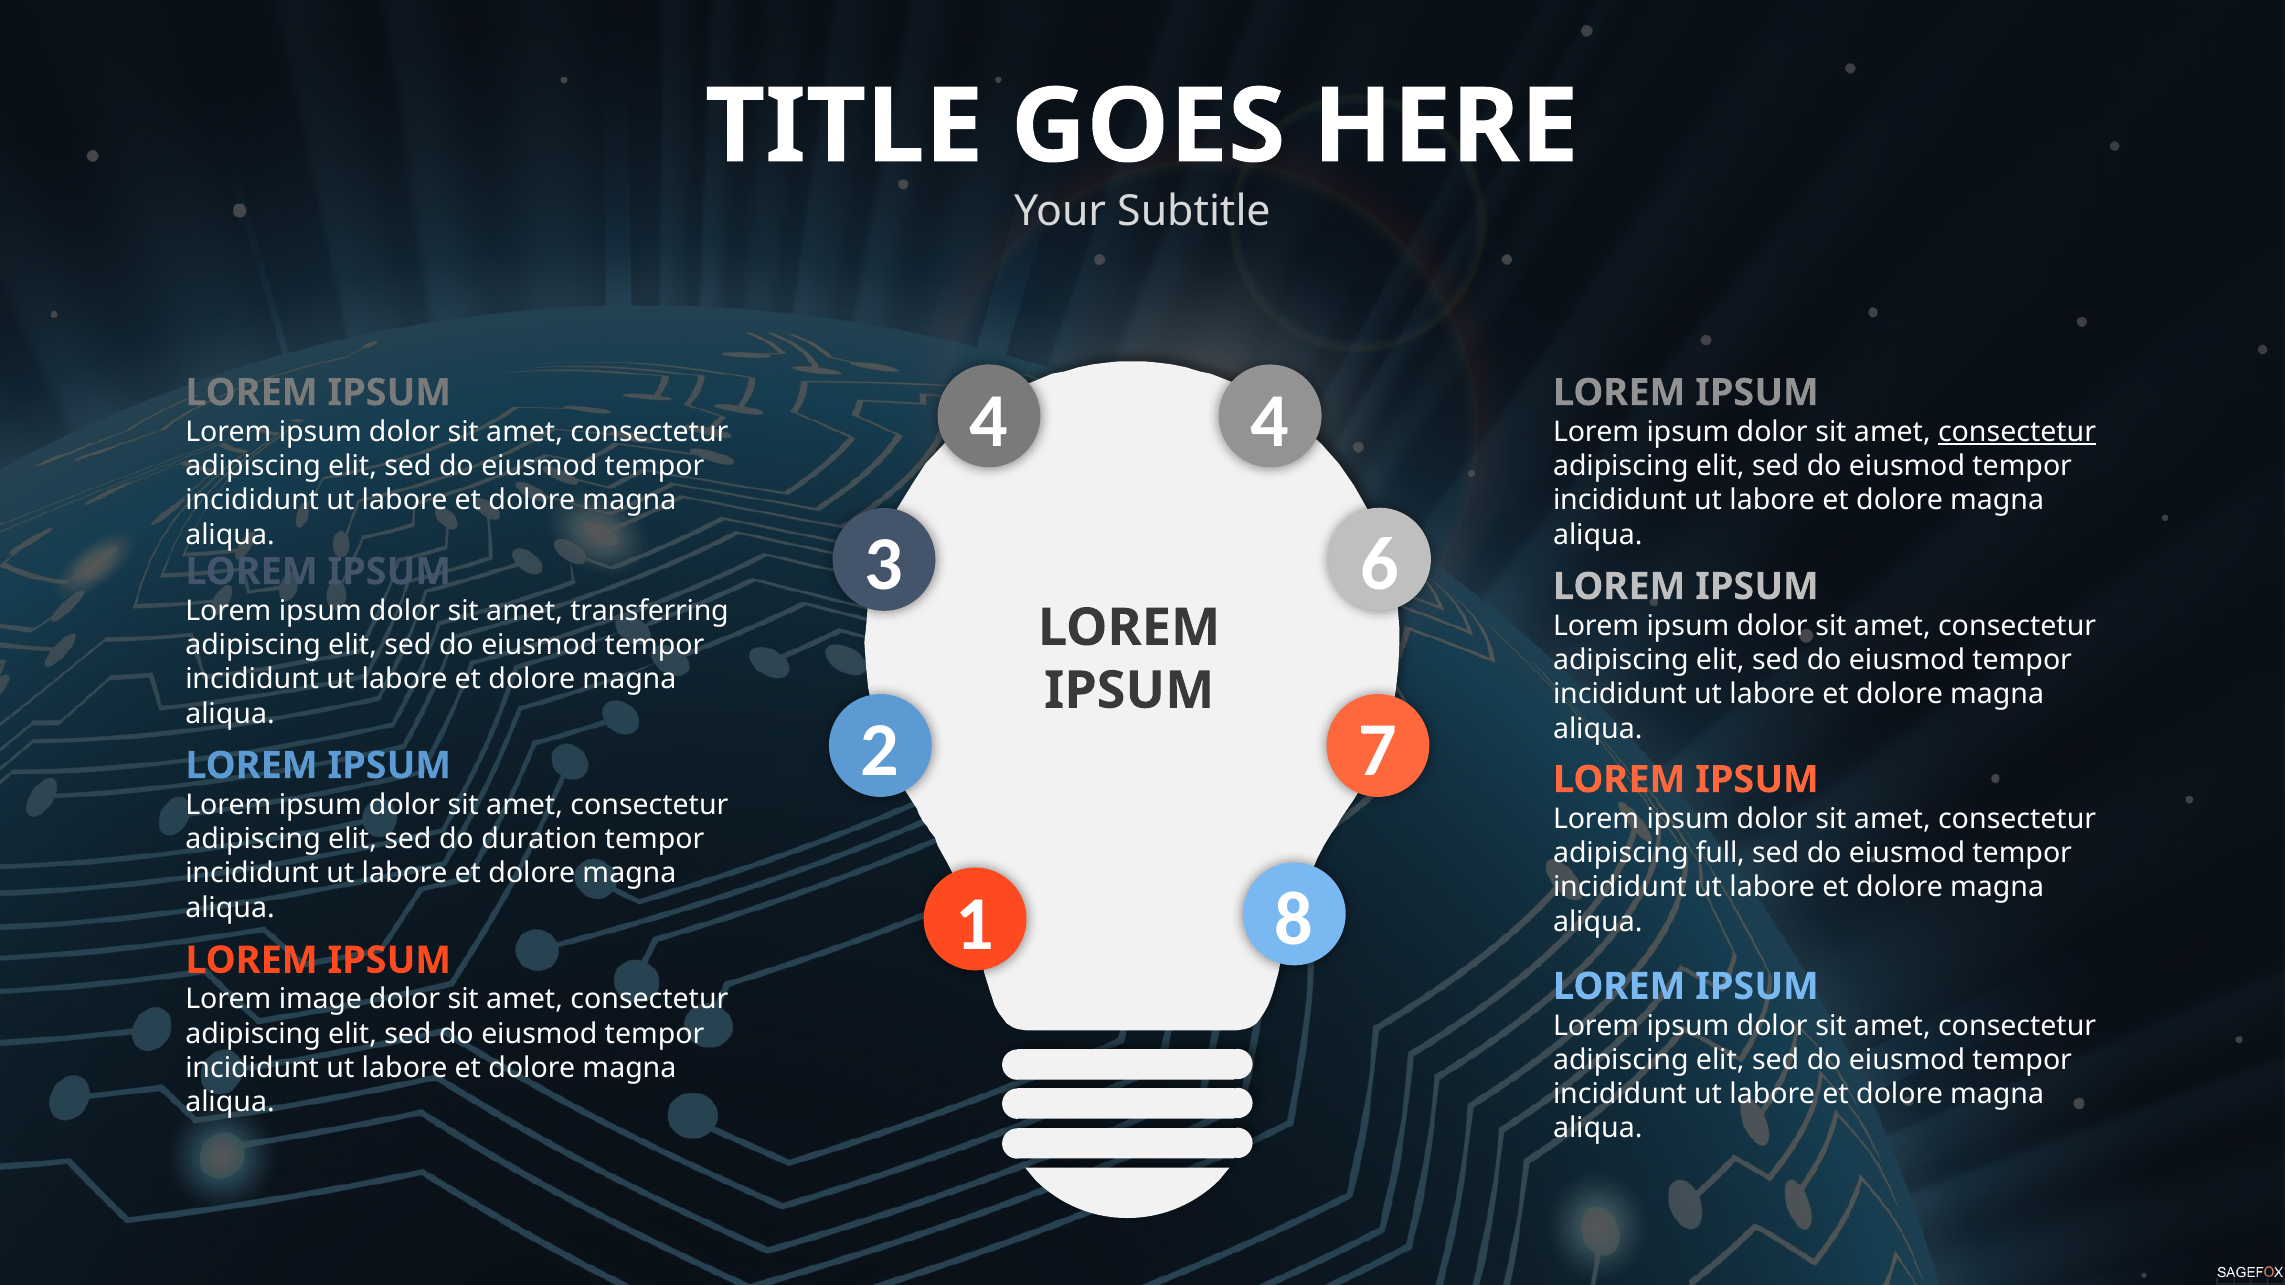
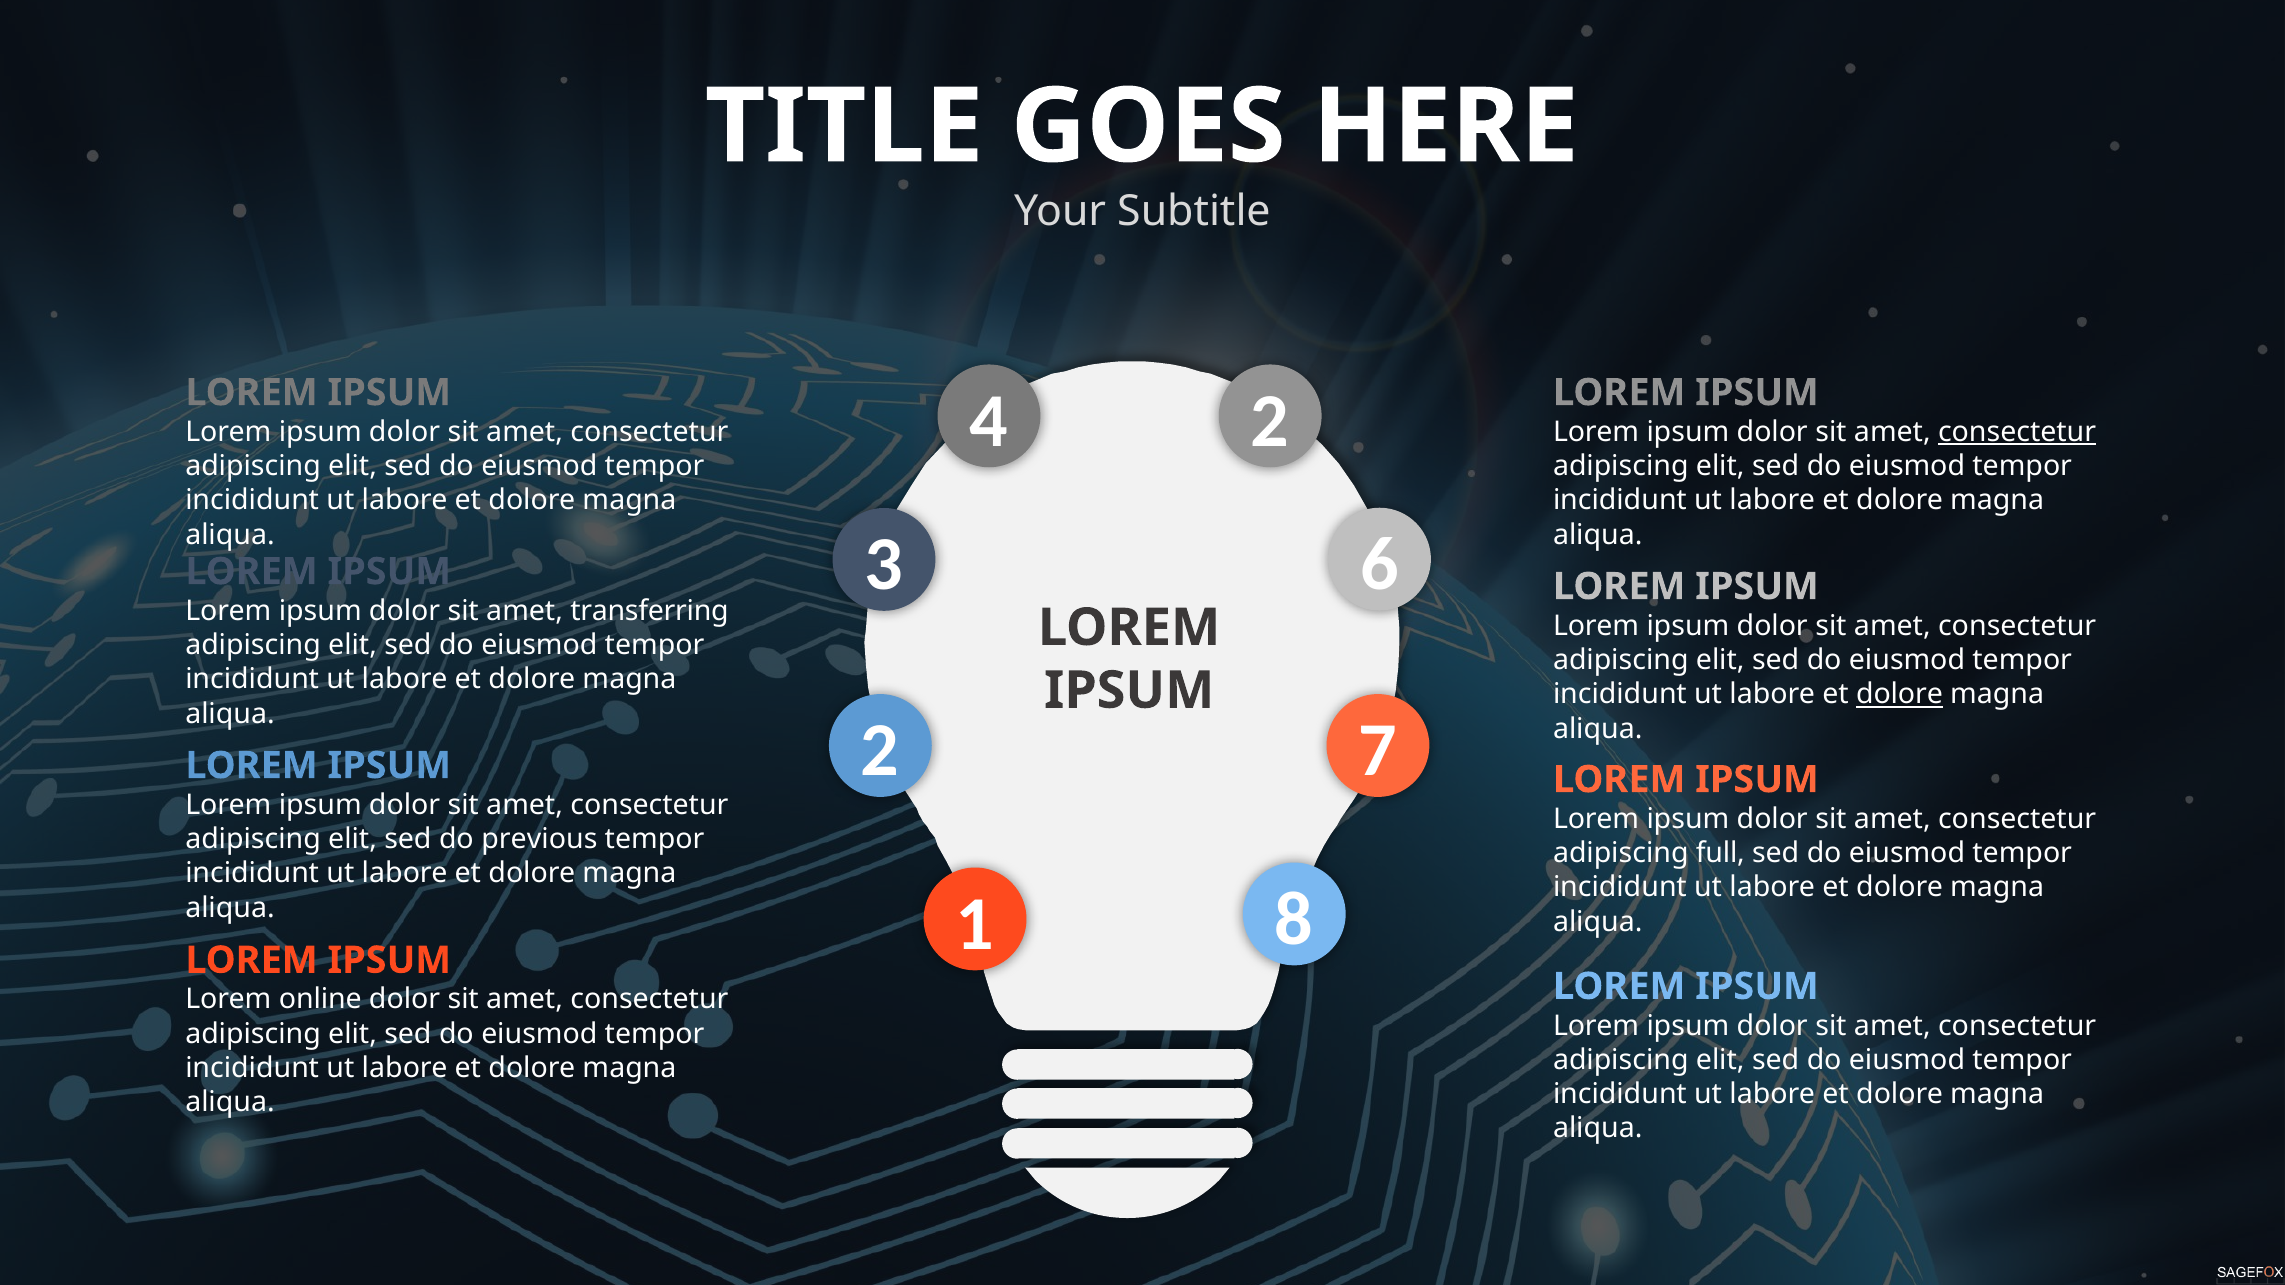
4 4: 4 -> 2 (1270, 421)
dolore underline: none -> present (1900, 695)
duration: duration -> previous (539, 839)
image: image -> online (320, 1000)
